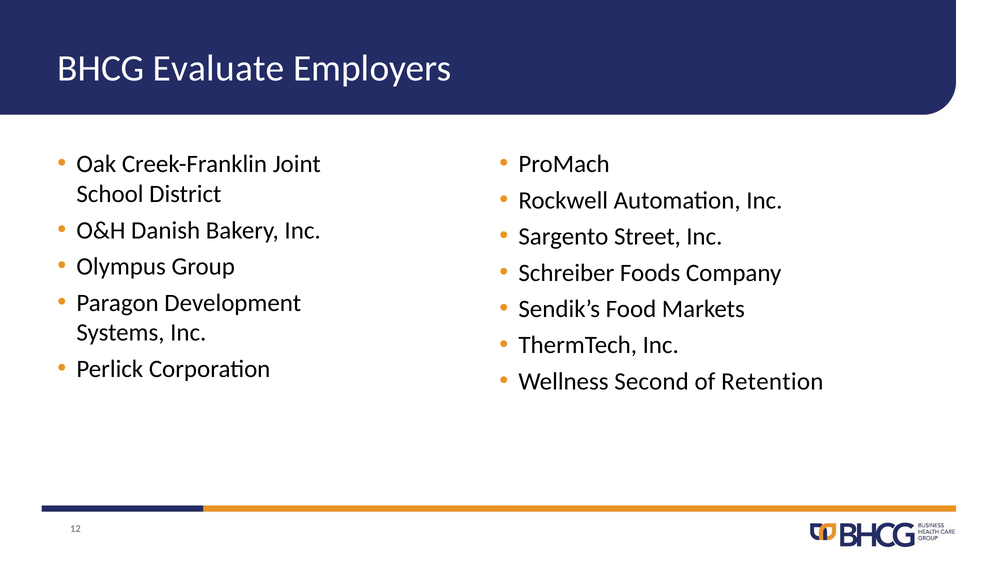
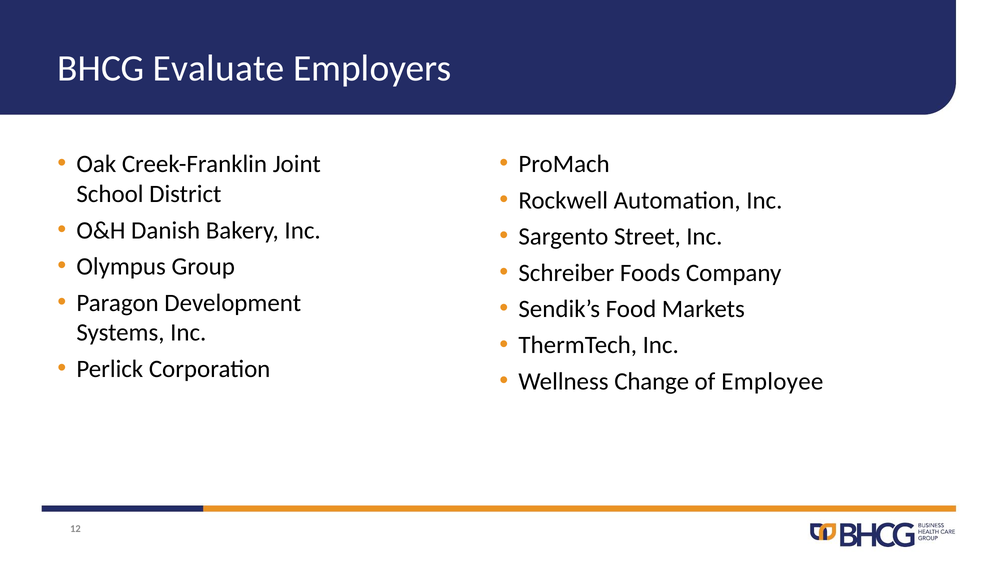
Second: Second -> Change (652, 381)
Retention: Retention -> Employee (772, 381)
